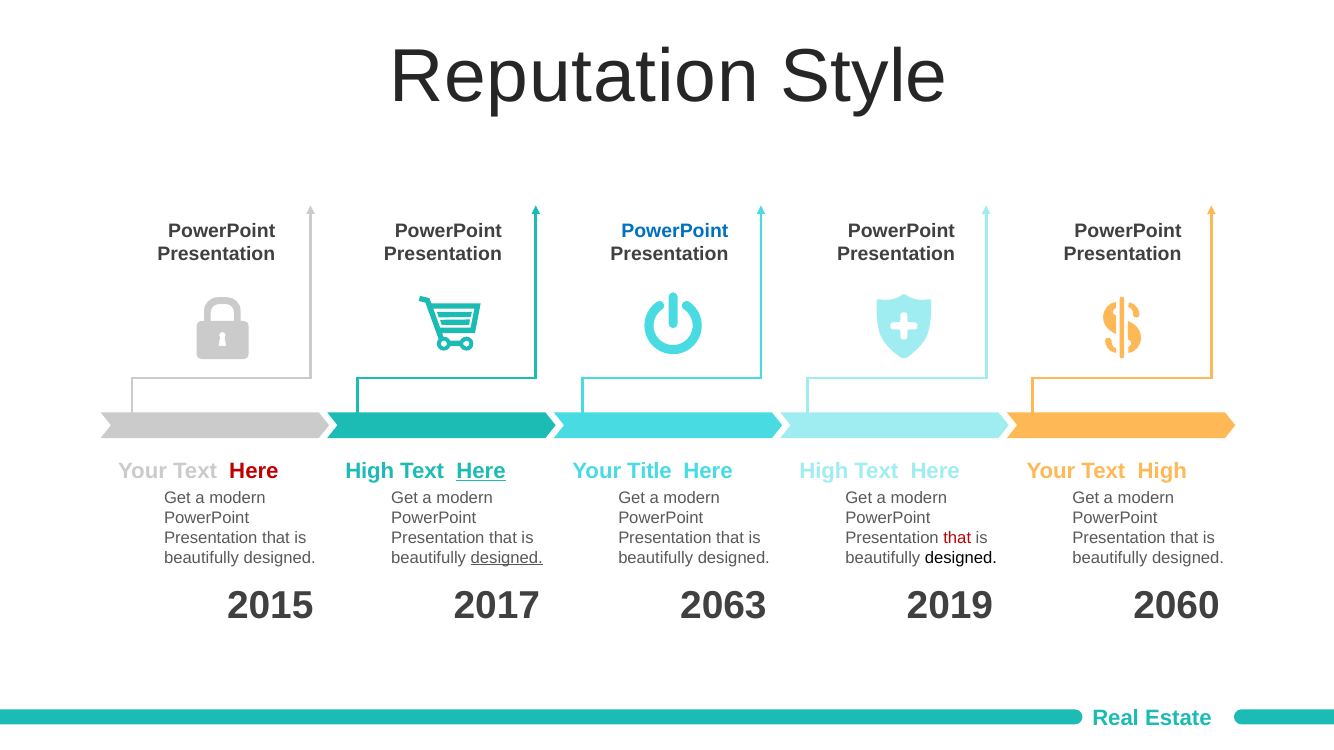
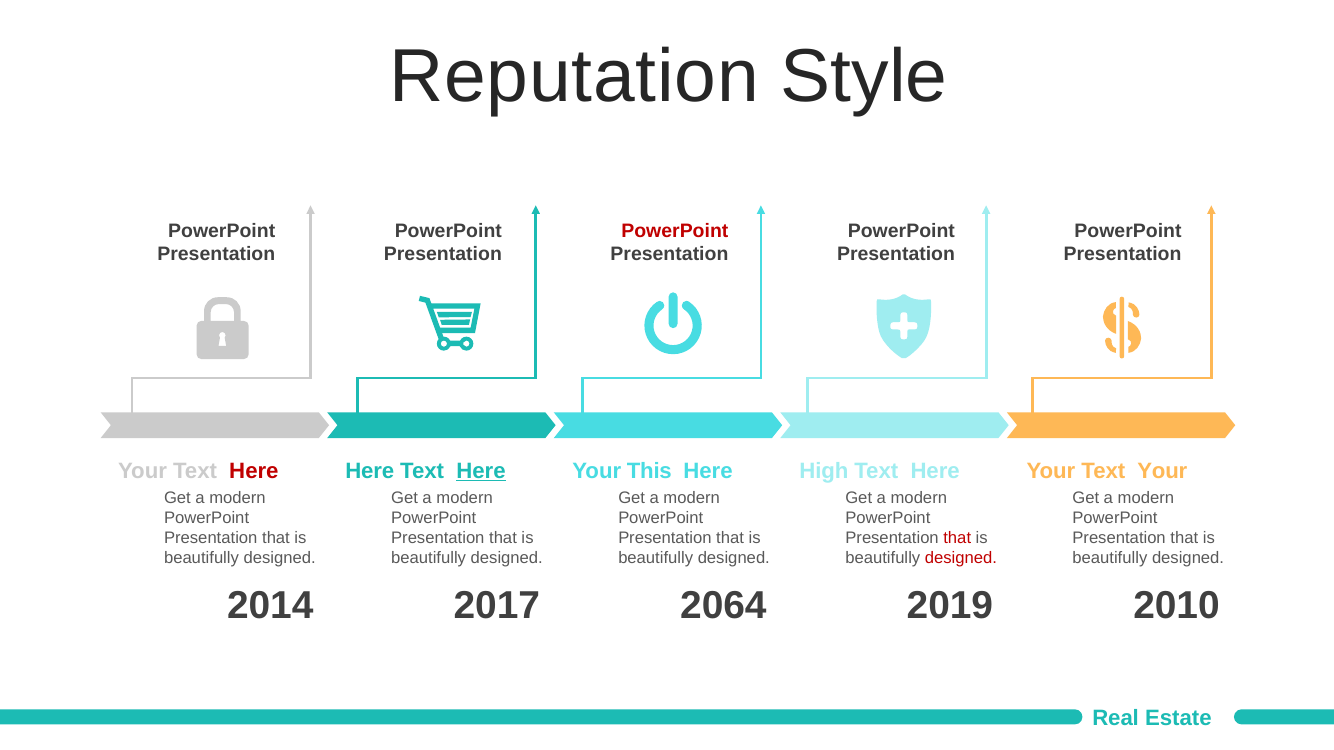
PowerPoint colour: blue -> red (675, 231)
High: High -> Here (370, 471)
Title: Title -> This (649, 471)
Text High: High -> Your (1162, 471)
designed underline: present -> none (507, 558)
designed colour: black -> red (961, 558)
2015: 2015 -> 2014 (270, 606)
2063: 2063 -> 2064 (723, 606)
2060: 2060 -> 2010 (1176, 606)
